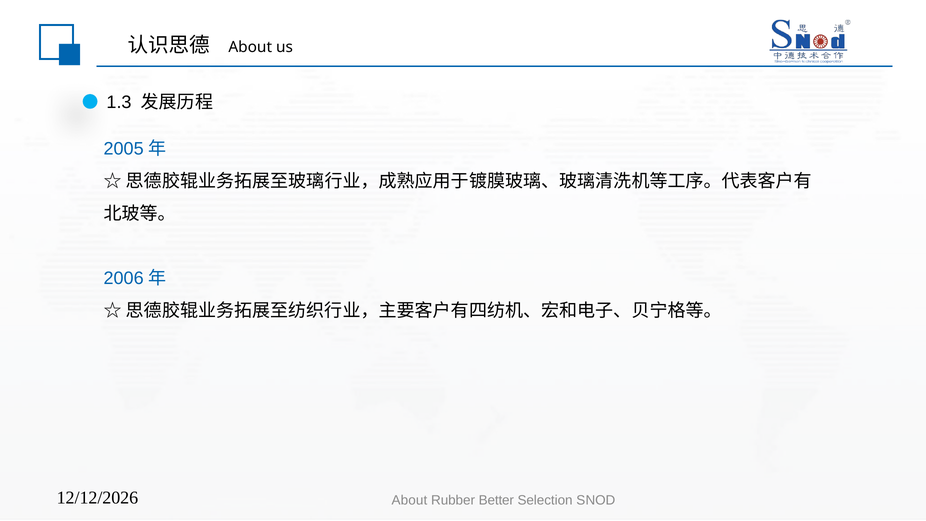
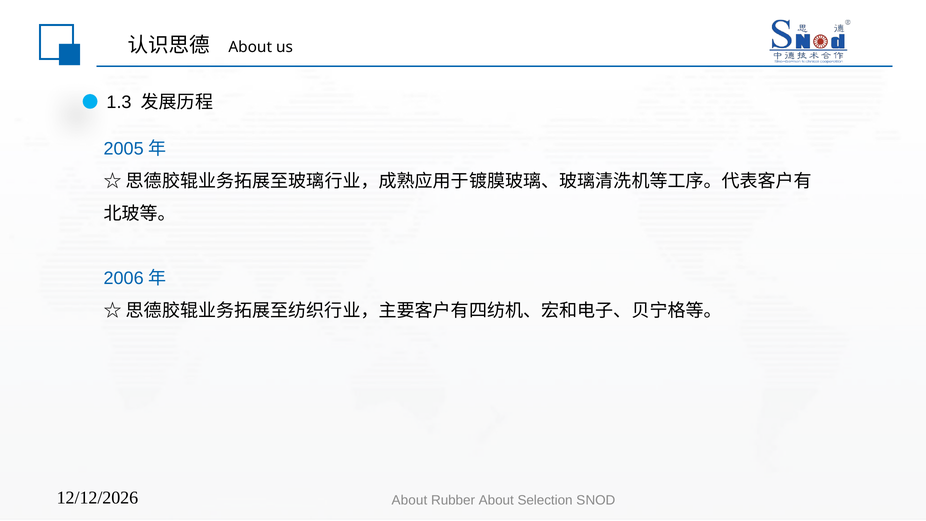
Rubber Better: Better -> About (496, 500)
